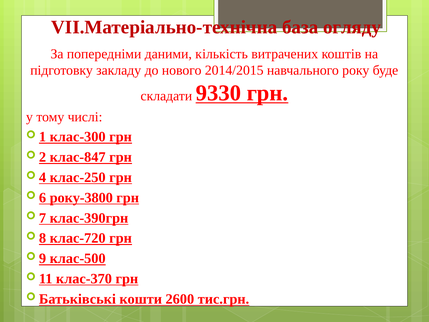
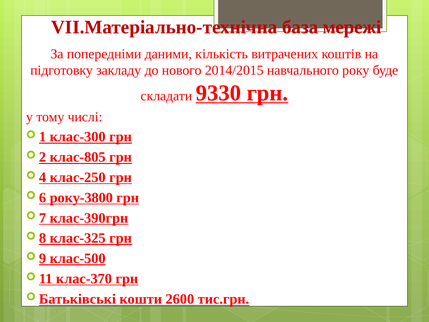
огляду: огляду -> мережі (352, 27)
клас-847: клас-847 -> клас-805 (78, 157)
клас-720: клас-720 -> клас-325 (78, 238)
